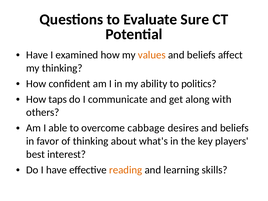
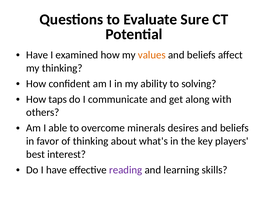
politics: politics -> solving (199, 84)
cabbage: cabbage -> minerals (146, 128)
reading colour: orange -> purple (126, 170)
